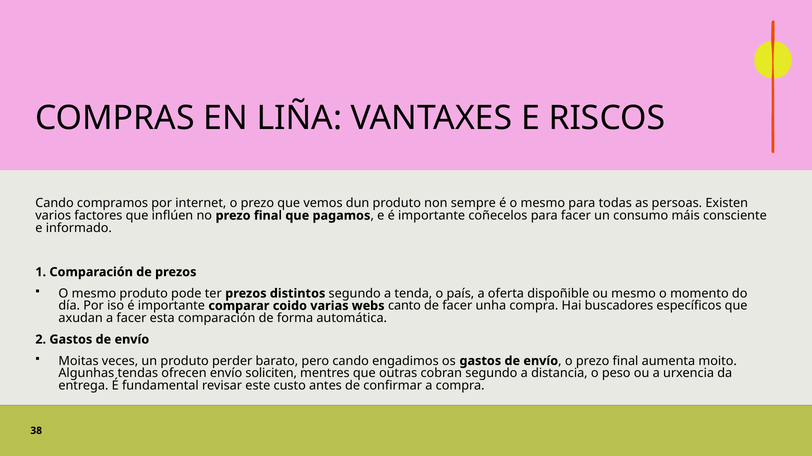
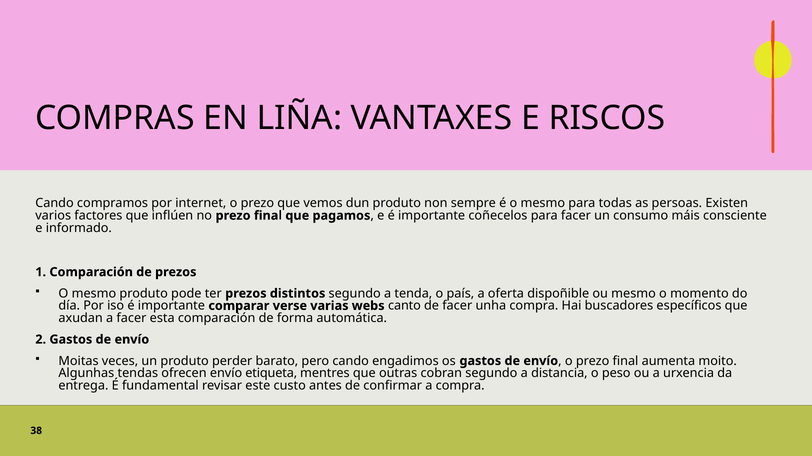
coido: coido -> verse (290, 306)
soliciten: soliciten -> etiqueta (271, 374)
